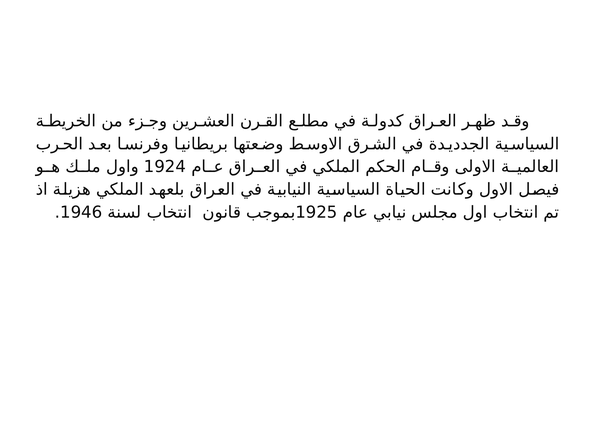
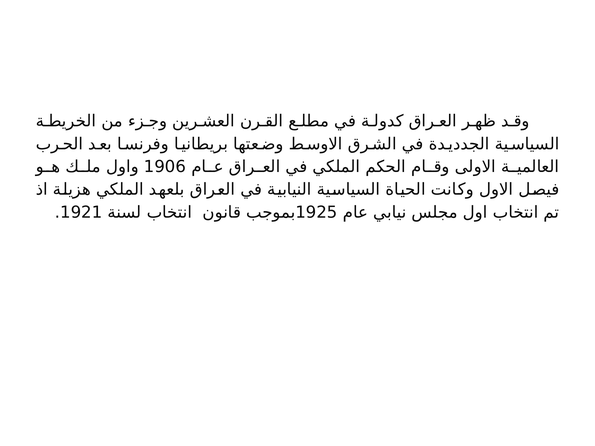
1924: 1924 -> 1906 (165, 167)
1946: 1946 -> 1921 (81, 212)
